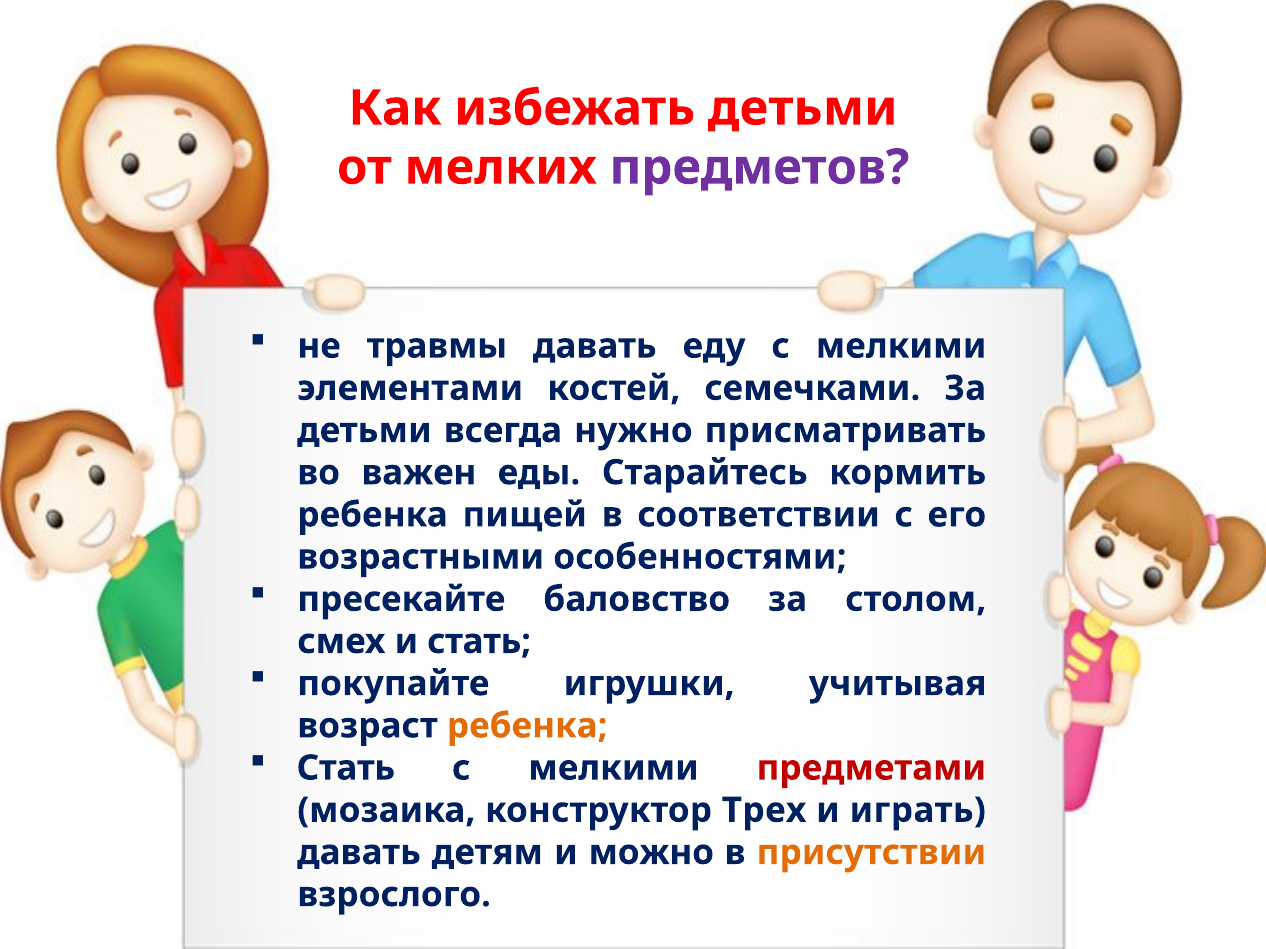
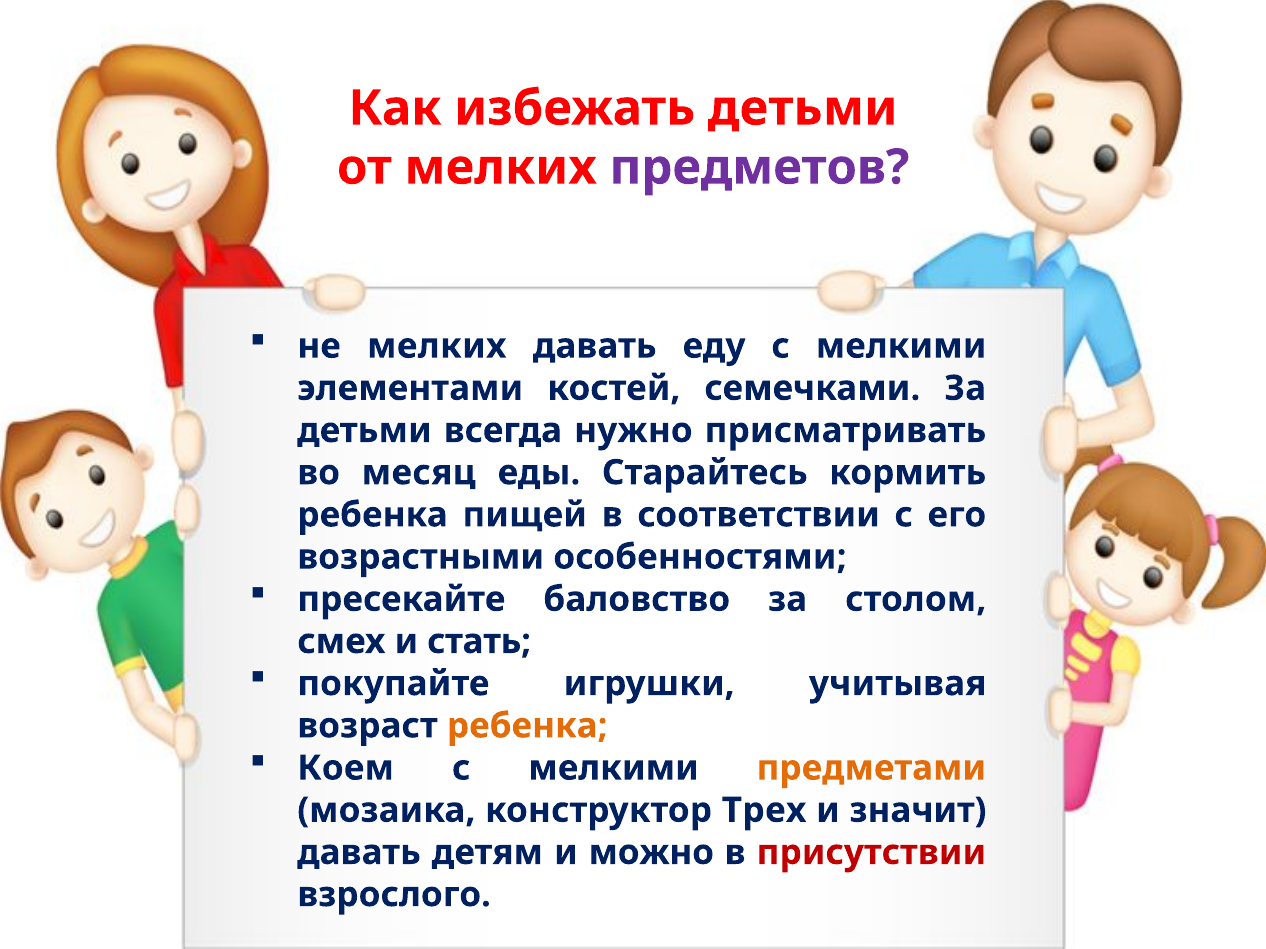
не травмы: травмы -> мелких (437, 346)
важен: важен -> месяц (419, 473)
Стать: Стать -> Коем (346, 768)
предметами colour: red -> orange (871, 768)
играть: играть -> значит (918, 811)
присутствии colour: orange -> red (871, 853)
